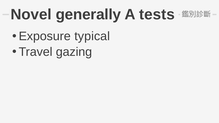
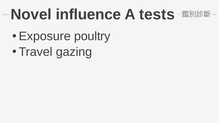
generally: generally -> influence (88, 14)
typical: typical -> poultry (92, 36)
